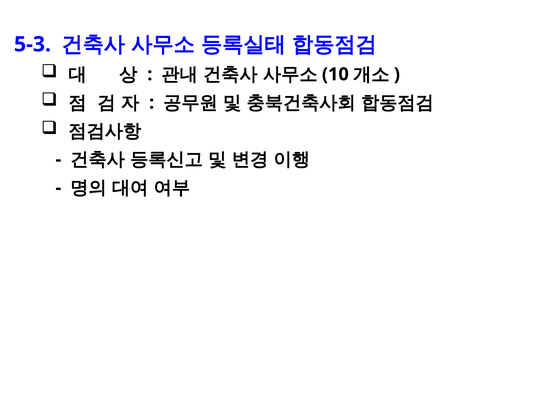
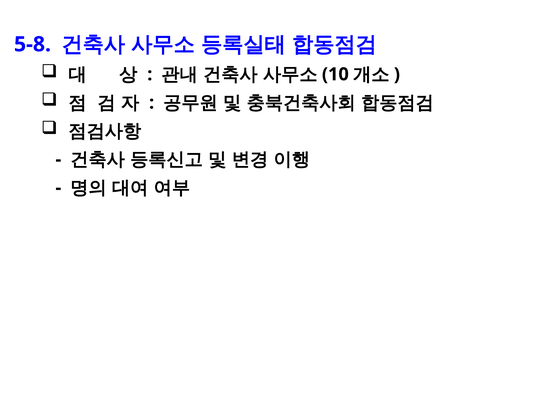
5-3: 5-3 -> 5-8 (32, 44)
